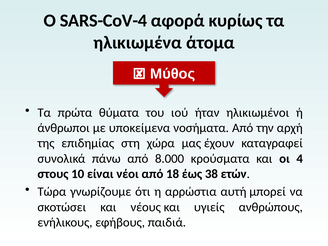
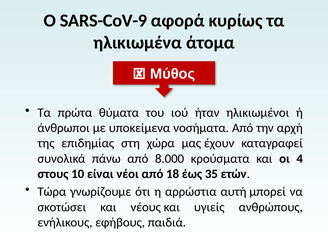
SARS-CoV-4: SARS-CoV-4 -> SARS-CoV-9 (103, 21)
38: 38 -> 35 (211, 174)
